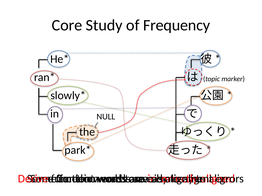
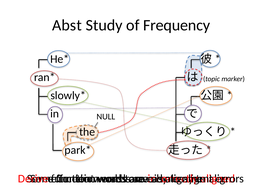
Core: Core -> Abst (67, 25)
